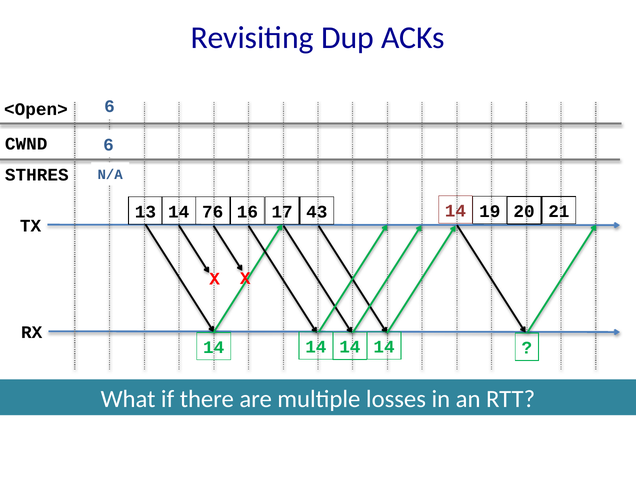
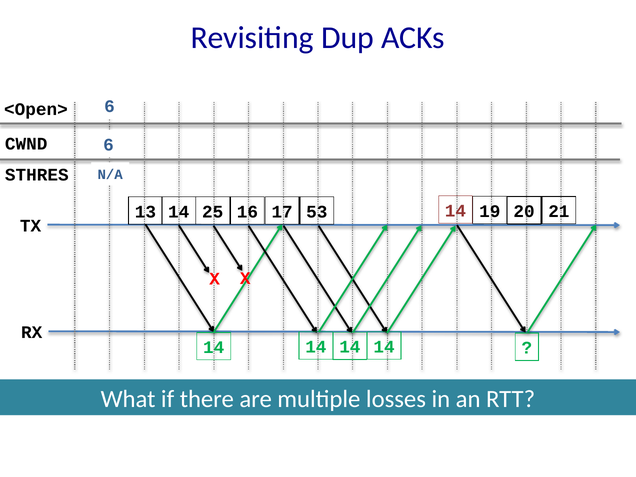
76: 76 -> 25 (213, 212)
43: 43 -> 53 (317, 212)
